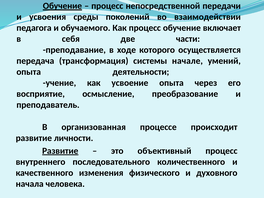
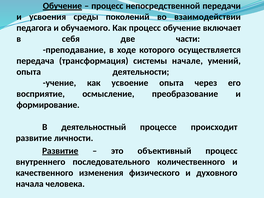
преподаватель: преподаватель -> формирование (48, 105)
организованная: организованная -> деятельностный (94, 127)
